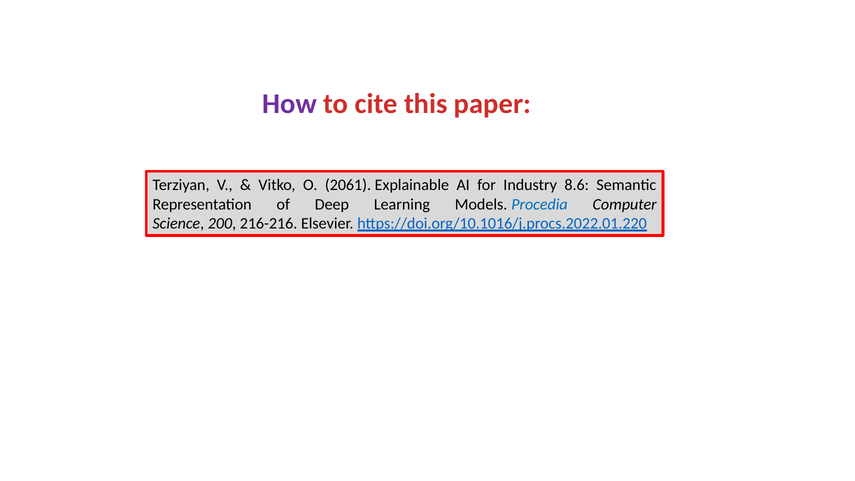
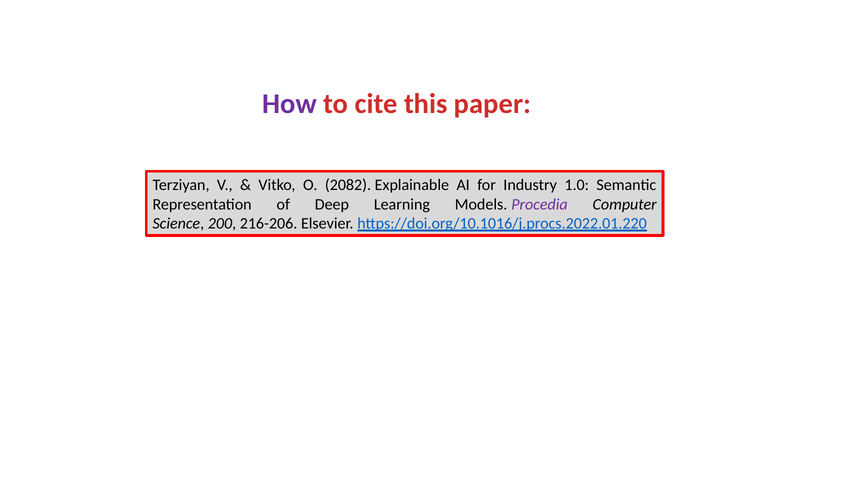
2061: 2061 -> 2082 (348, 185)
8.6: 8.6 -> 1.0 (577, 185)
Procedia colour: blue -> purple (539, 204)
216-216: 216-216 -> 216-206 (269, 223)
